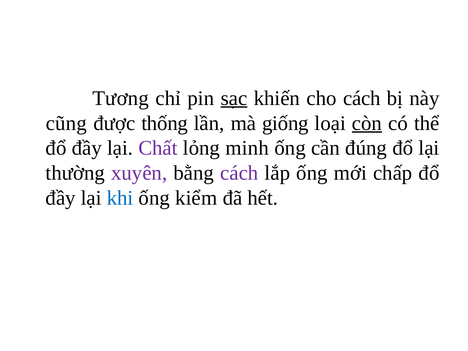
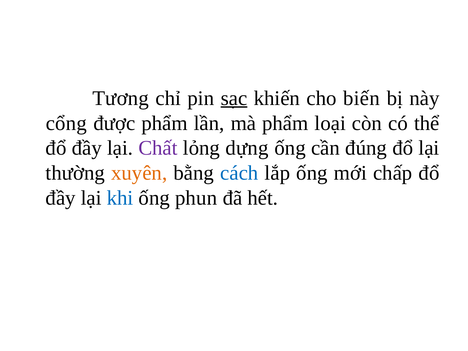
cho cách: cách -> biến (362, 98)
cũng: cũng -> cổng (66, 123)
được thống: thống -> phẩm (165, 123)
mà giống: giống -> phẩm (285, 123)
còn underline: present -> none (367, 123)
minh: minh -> dựng (247, 148)
xuyên colour: purple -> orange (139, 173)
cách colour: purple -> blue (239, 173)
kiểm: kiểm -> phun (196, 198)
